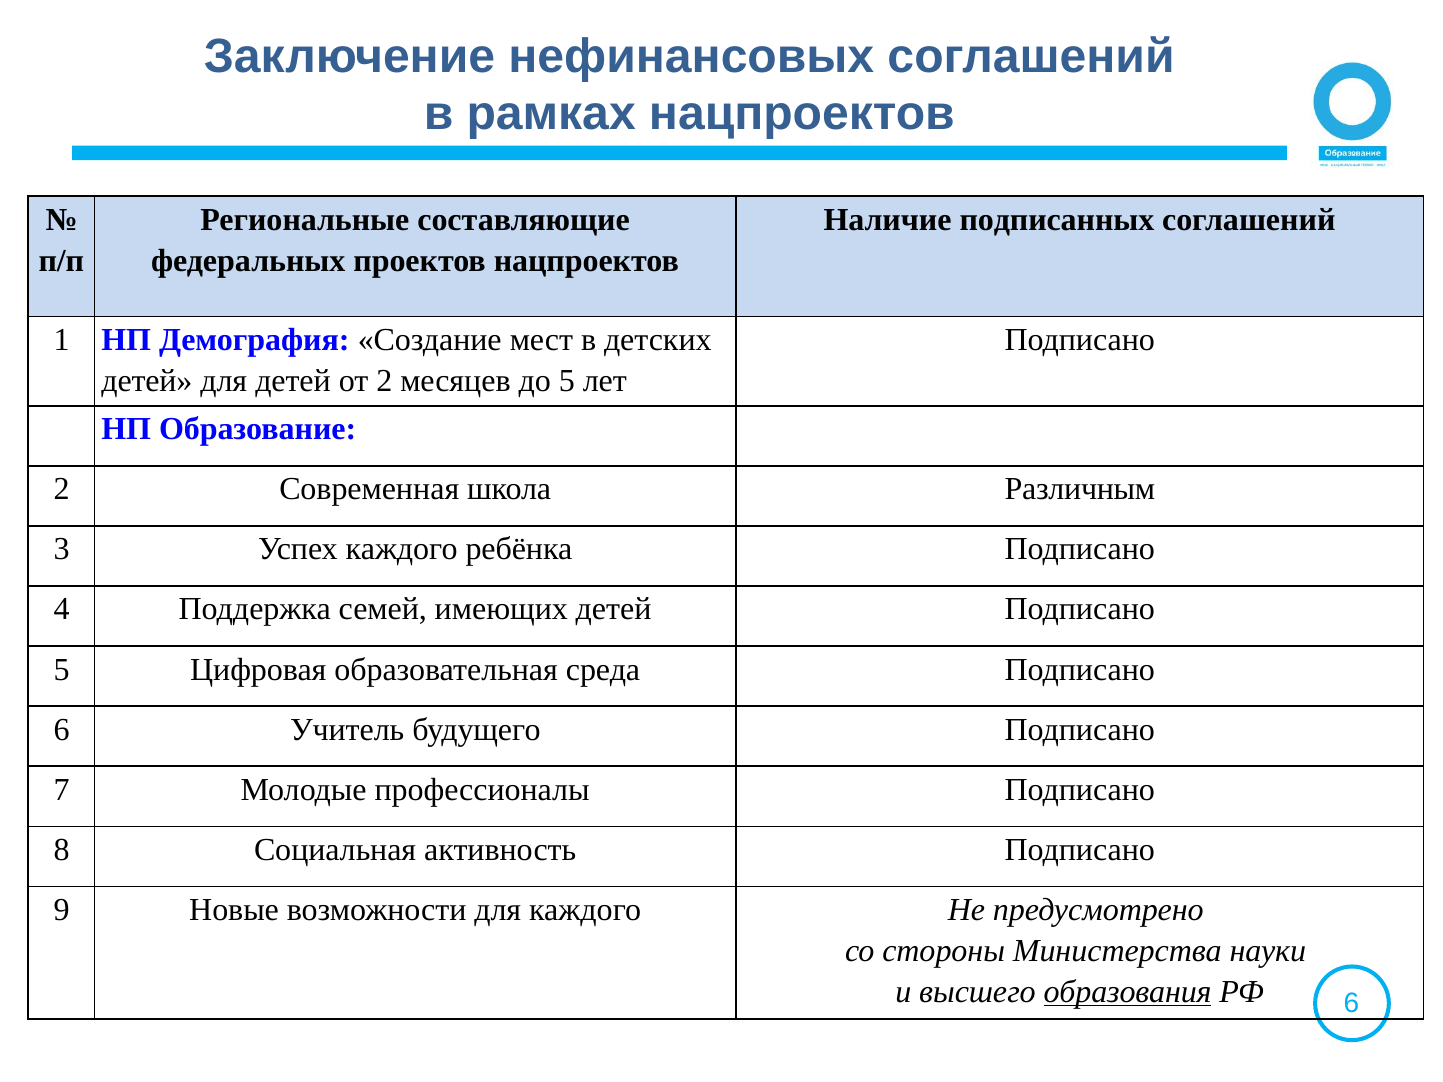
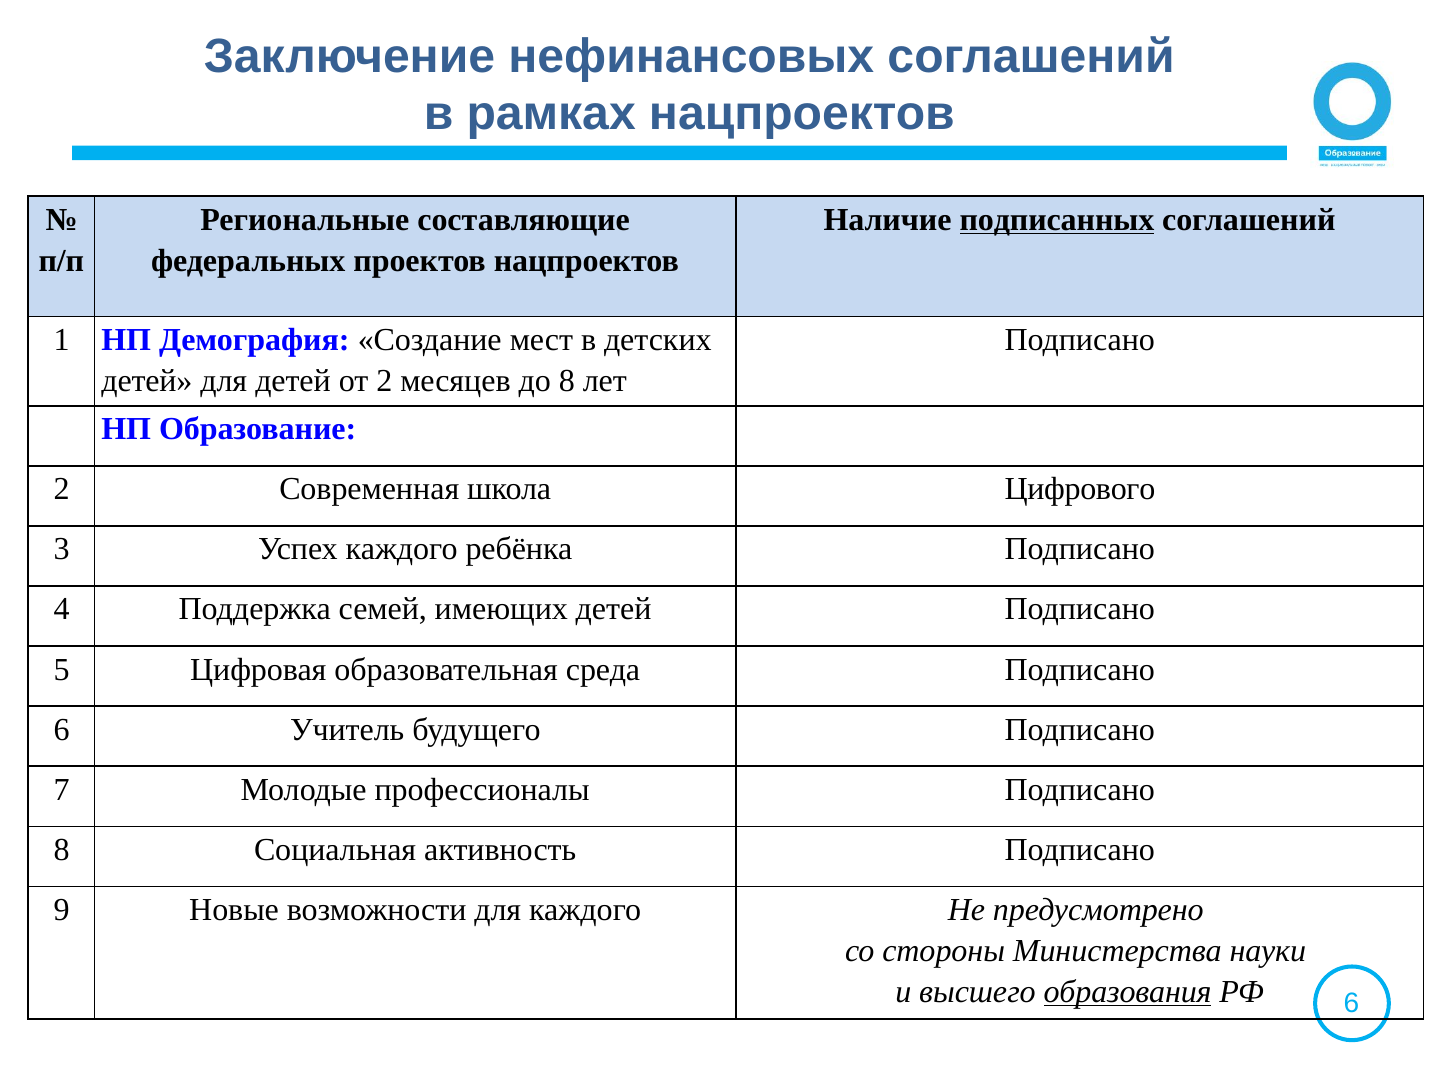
подписанных underline: none -> present (1057, 220)
до 5: 5 -> 8 (567, 381)
Различным: Различным -> Цифрового (1080, 489)
